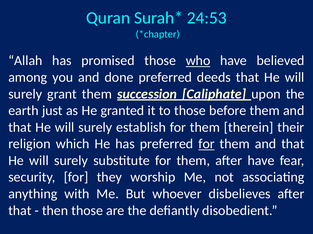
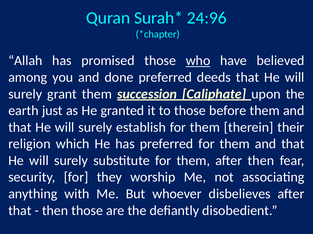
24:53: 24:53 -> 24:96 (207, 18)
for underline: present -> none (207, 144)
after have: have -> then (261, 161)
